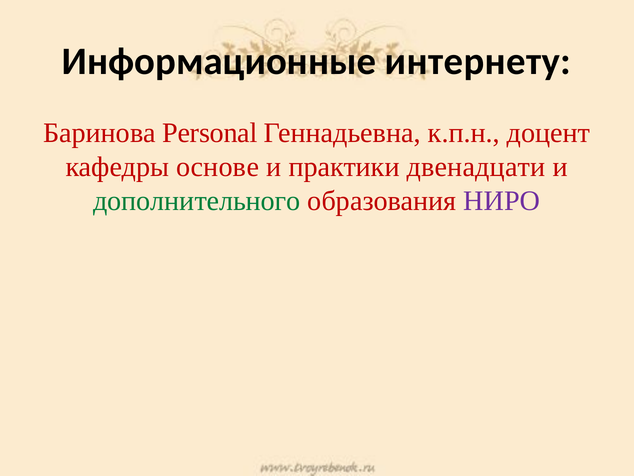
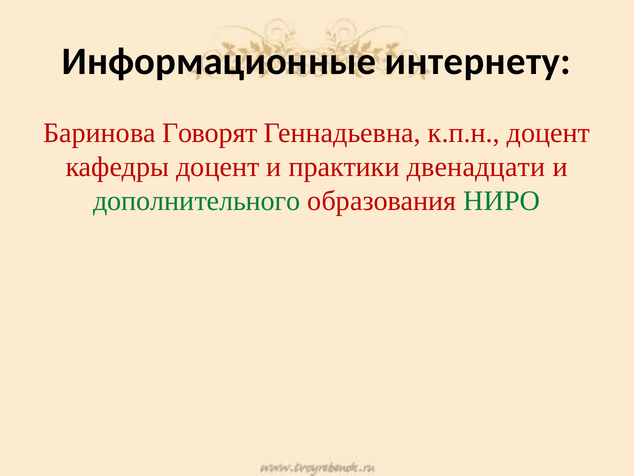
Personal: Personal -> Говорят (210, 133)
кафедры основе: основе -> доцент (218, 167)
НИРО colour: purple -> green (502, 201)
